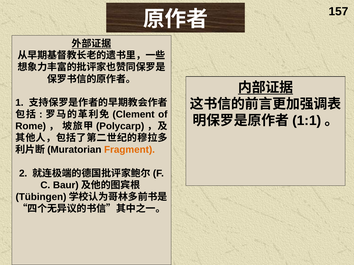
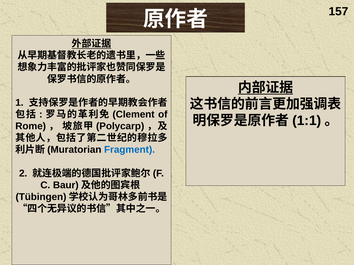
Fragment colour: orange -> blue (130, 150)
